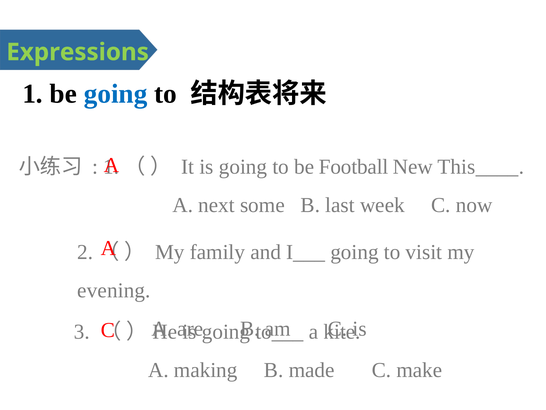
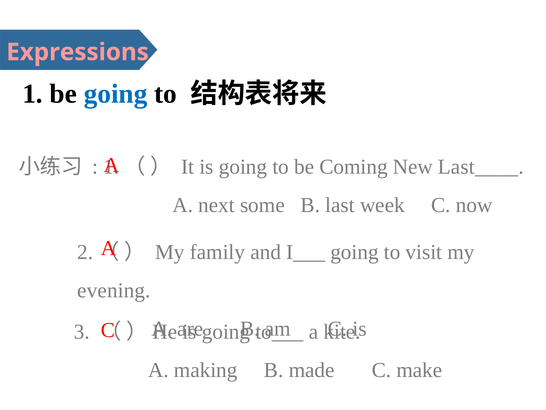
Expressions colour: light green -> pink (78, 52)
Football: Football -> Coming (354, 167)
This____: This____ -> Last____ (481, 167)
